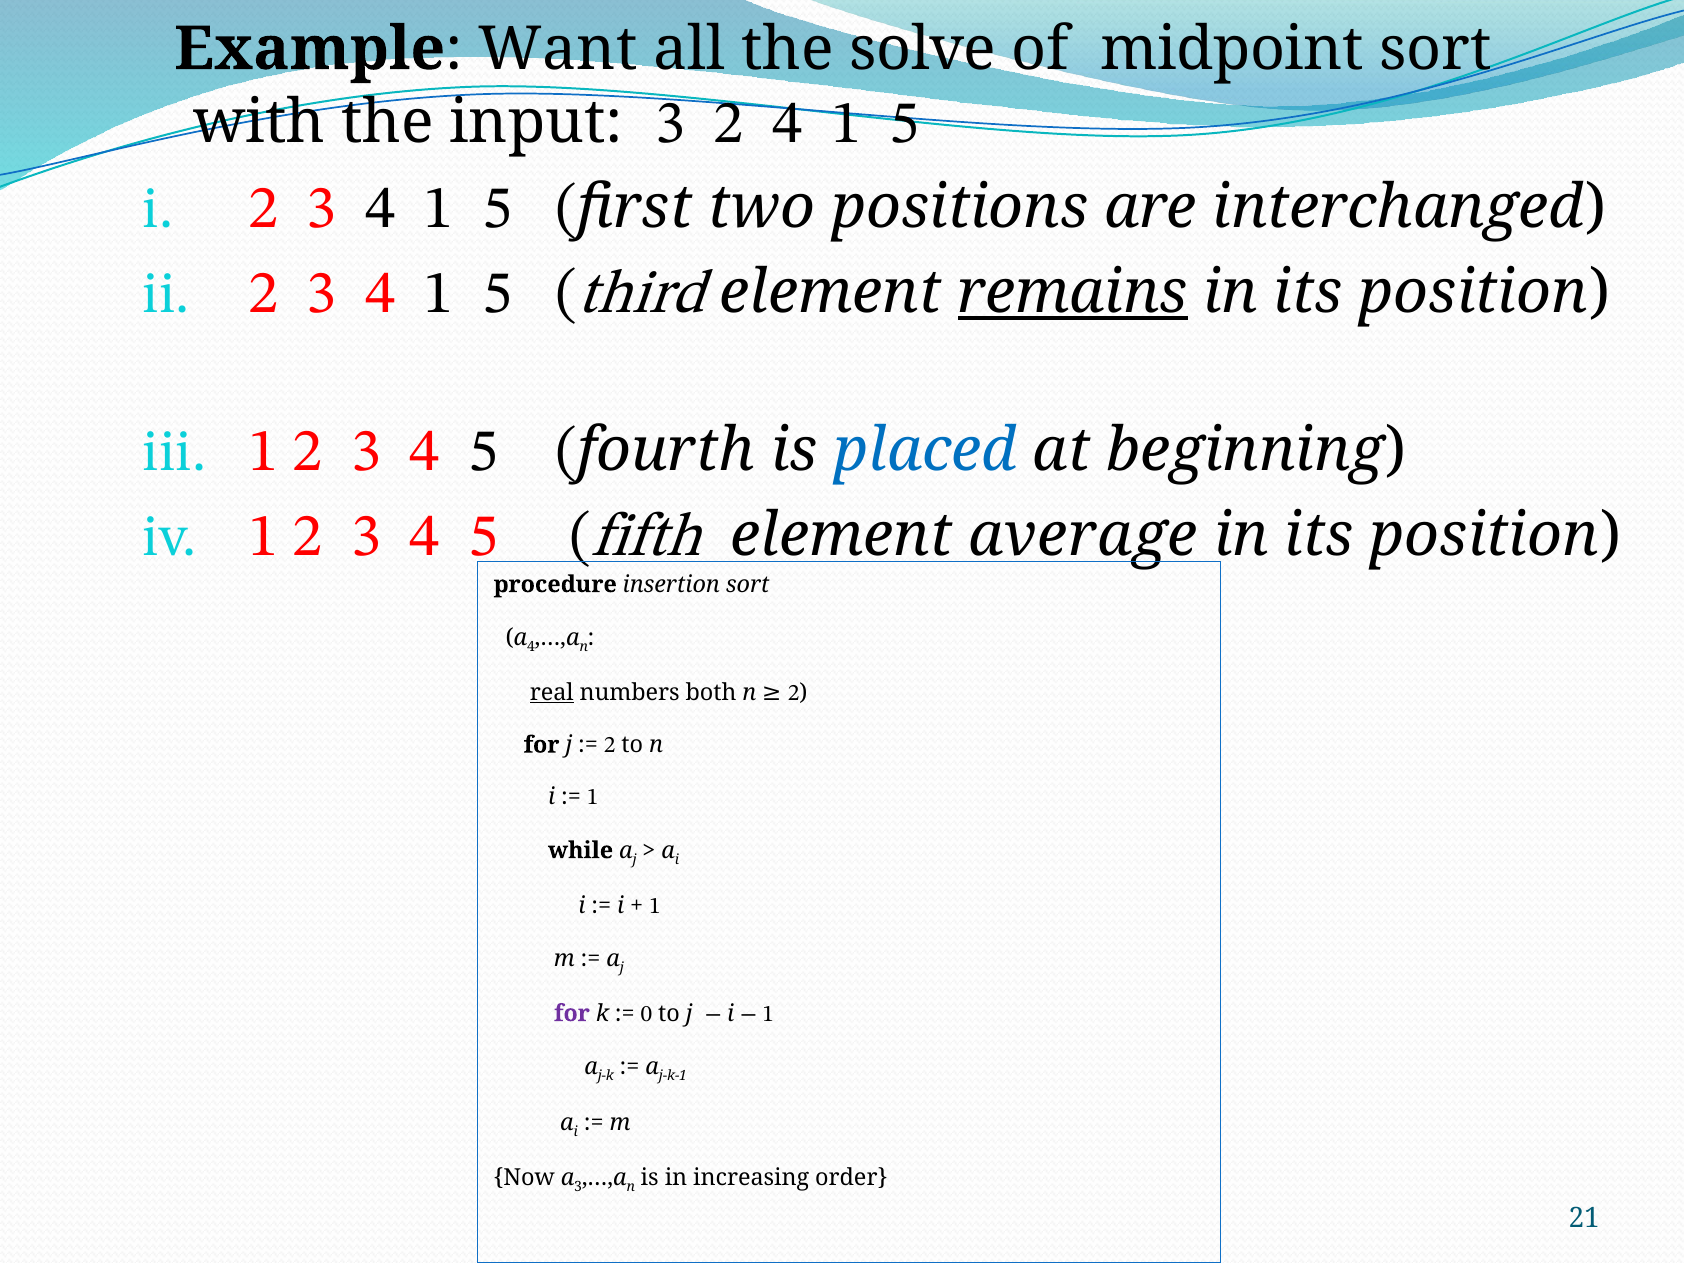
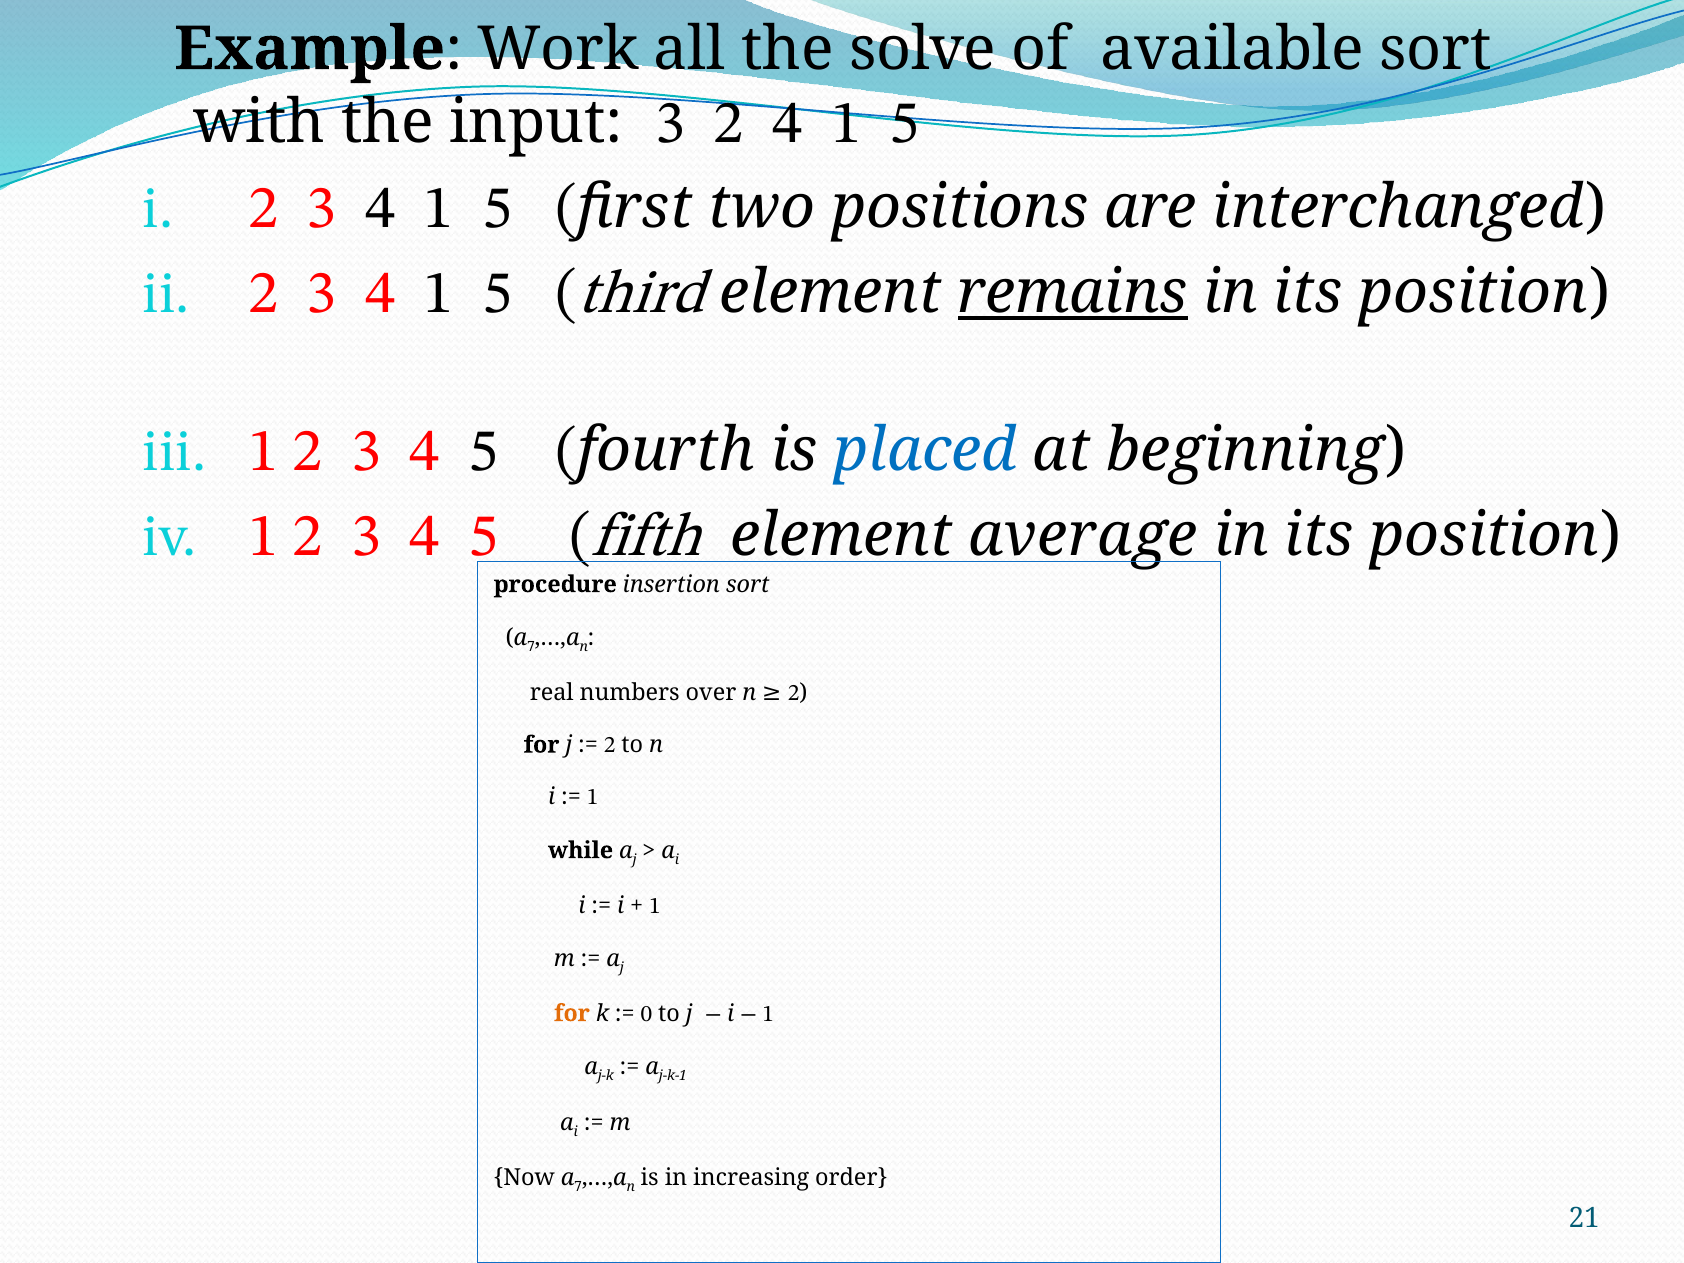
Want: Want -> Work (558, 49)
midpoint: midpoint -> available (1232, 49)
4: 4 -> 7 (531, 647)
real underline: present -> none (552, 692)
both: both -> over (711, 692)
for colour: purple -> orange (572, 1013)
3: 3 -> 7 (578, 1187)
